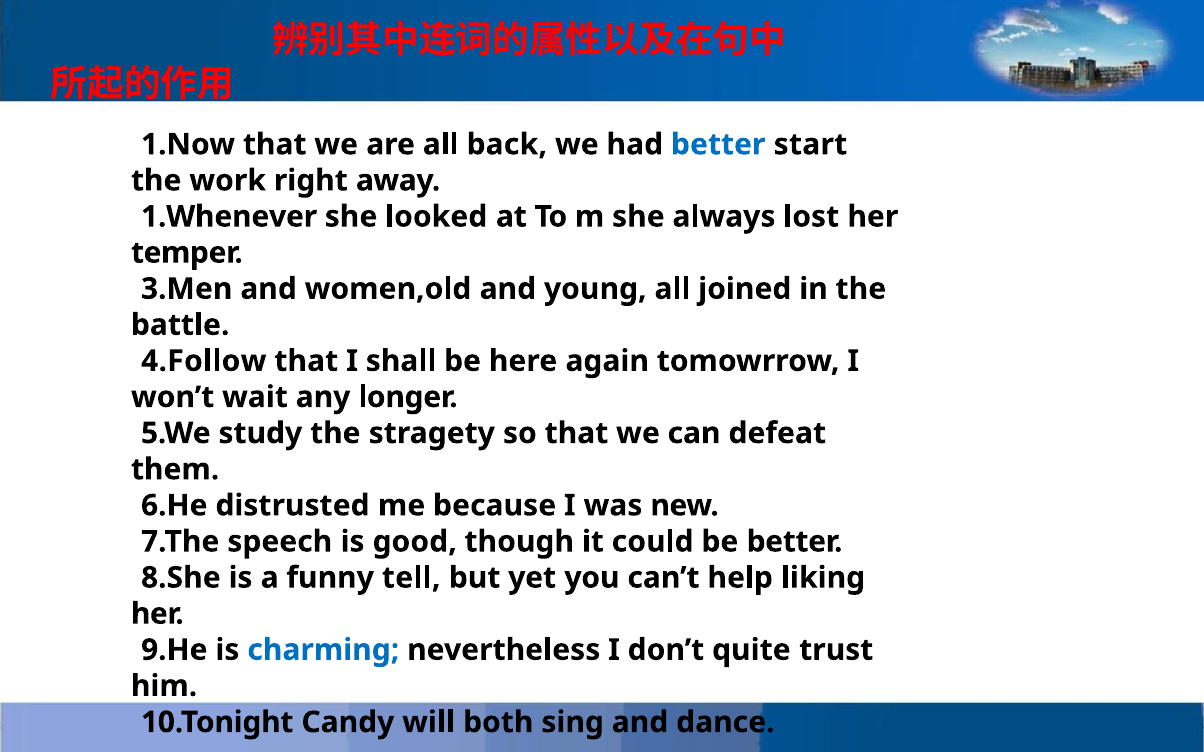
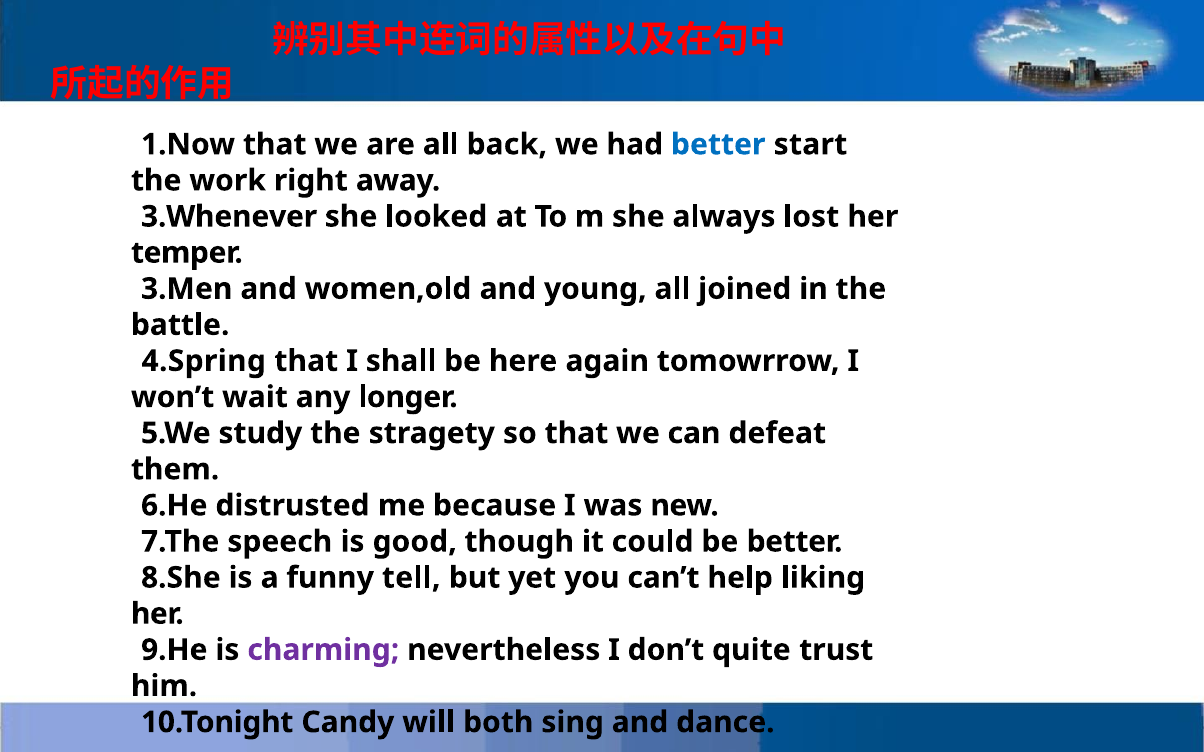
1.Whenever: 1.Whenever -> 3.Whenever (229, 217)
4.Follow: 4.Follow -> 4.Spring (204, 361)
charming colour: blue -> purple (323, 650)
